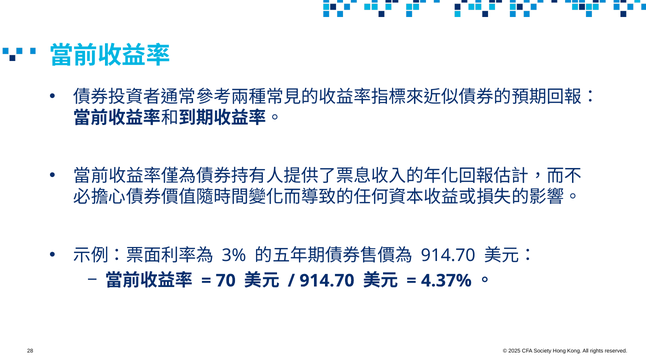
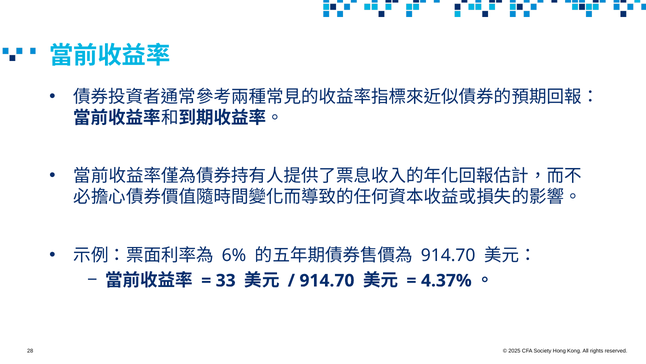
3%: 3% -> 6% (234, 255)
70: 70 -> 33 (226, 280)
